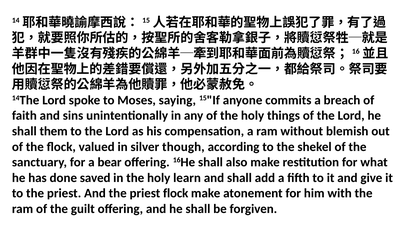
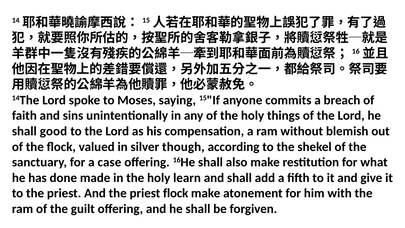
them: them -> good (53, 131)
bear: bear -> case (109, 162)
saved: saved -> made (95, 178)
